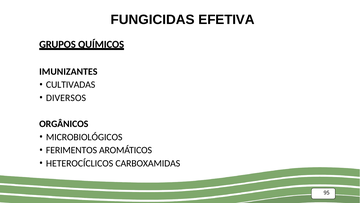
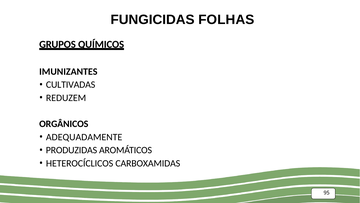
EFETIVA: EFETIVA -> FOLHAS (226, 20)
DIVERSOS: DIVERSOS -> REDUZEM (66, 98)
MICROBIOLÓGICOS: MICROBIOLÓGICOS -> ADEQUADAMENTE (84, 137)
FERIMENTOS: FERIMENTOS -> PRODUZIDAS (71, 150)
